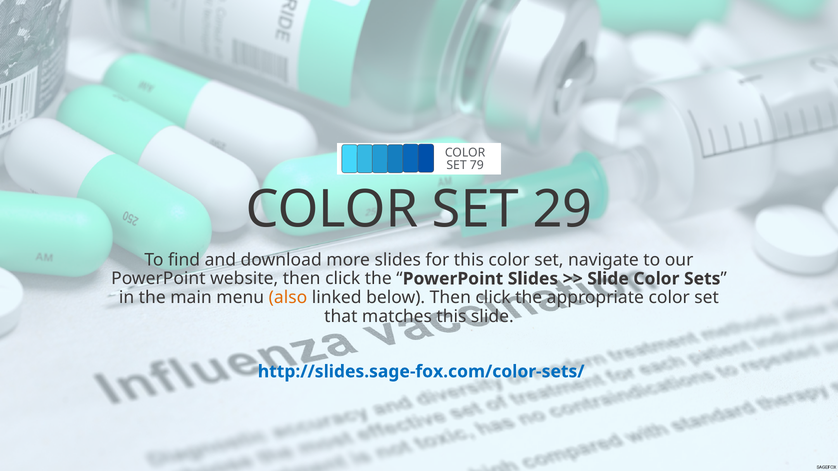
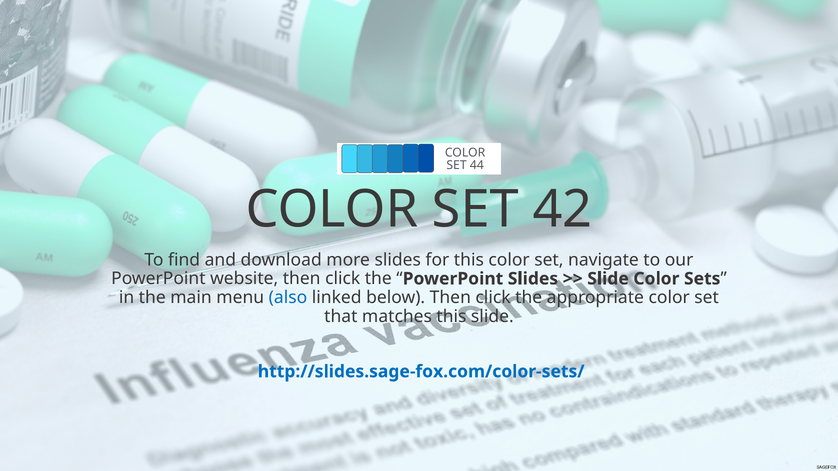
79: 79 -> 44 (477, 165)
29: 29 -> 42 (562, 209)
also colour: orange -> blue (288, 298)
